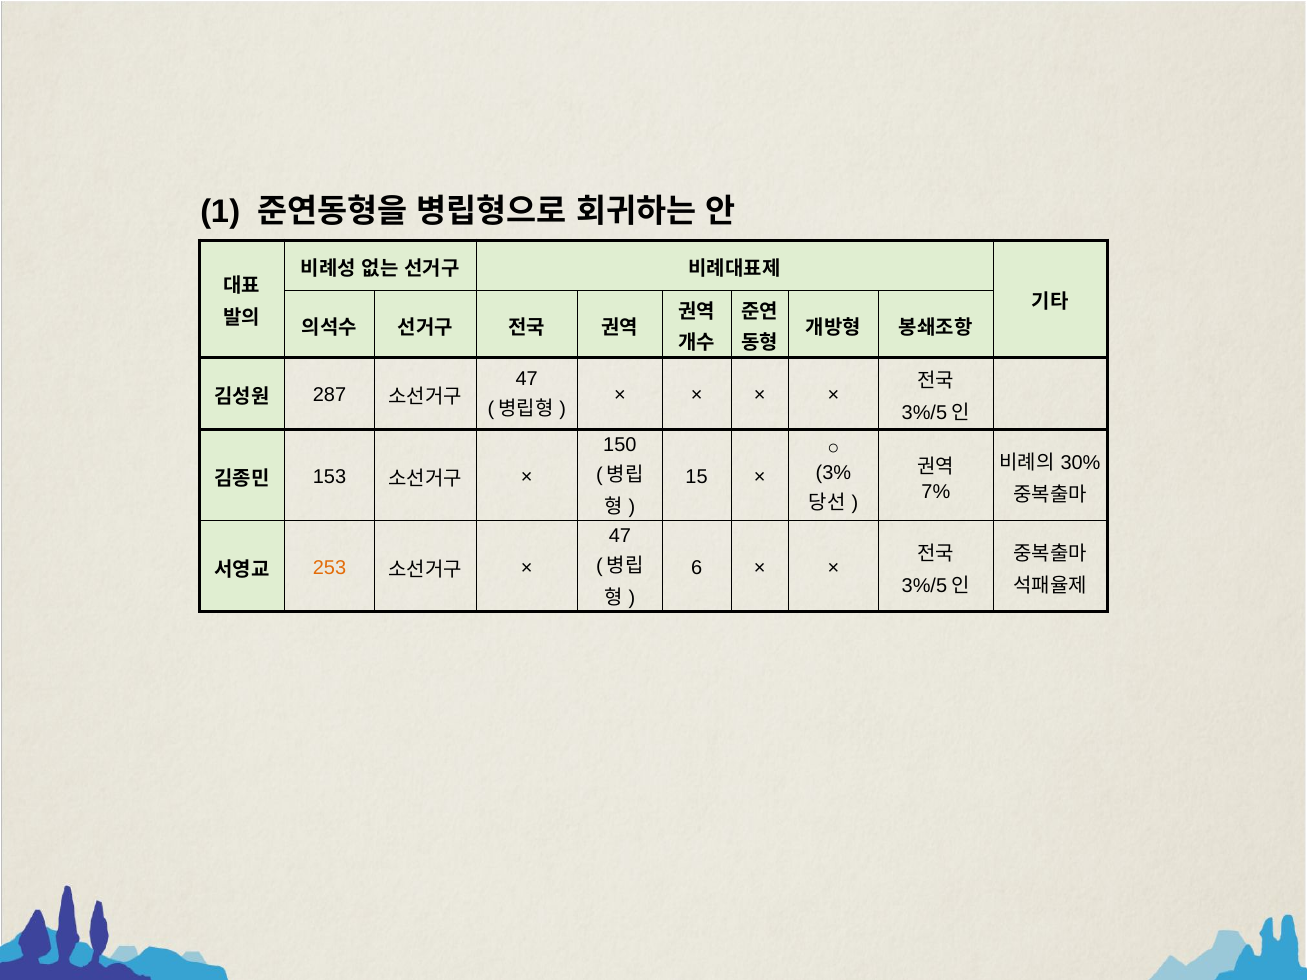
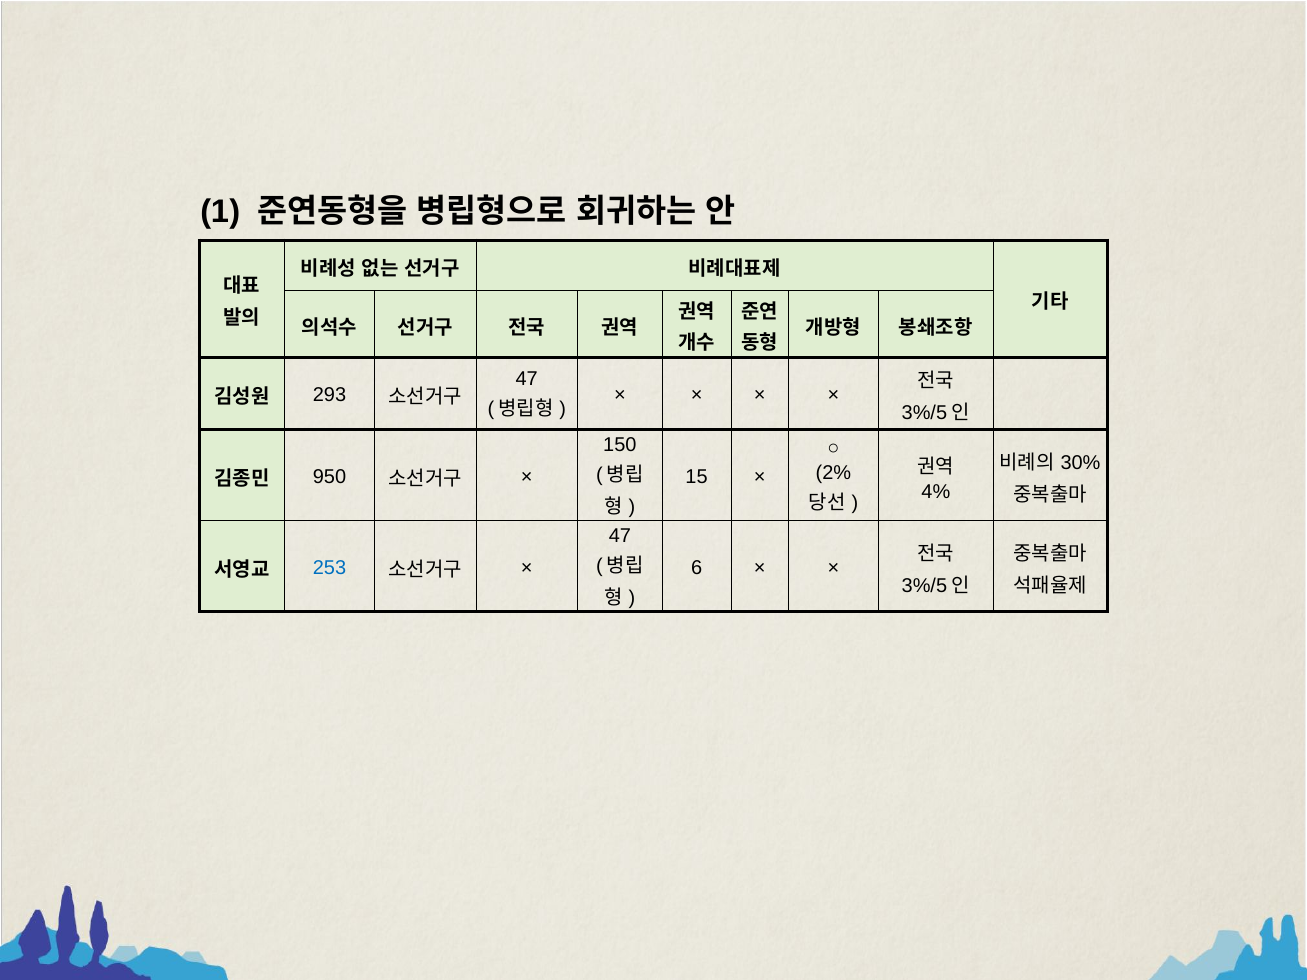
287: 287 -> 293 (330, 395)
3%: 3% -> 2% (833, 473)
153: 153 -> 950 (330, 477)
7%: 7% -> 4% (936, 492)
253 colour: orange -> blue (330, 568)
